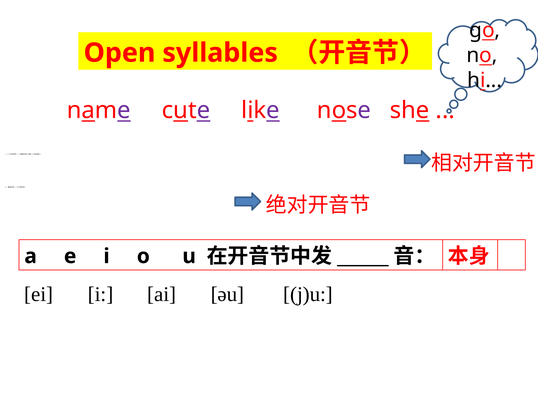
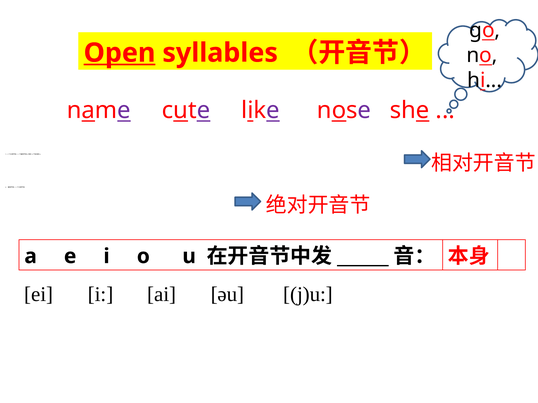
Open underline: none -> present (120, 53)
